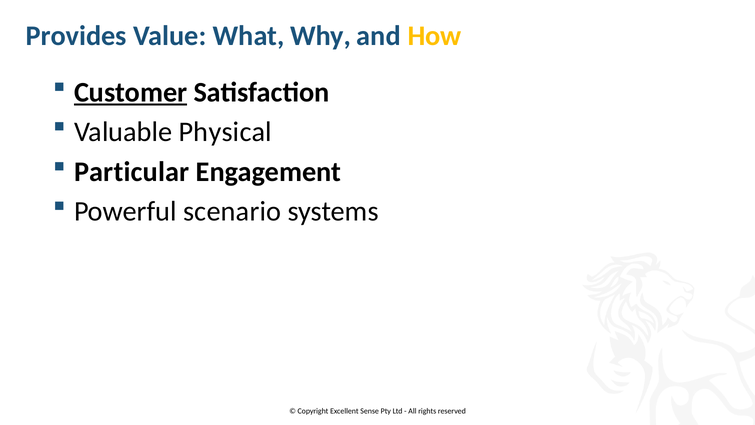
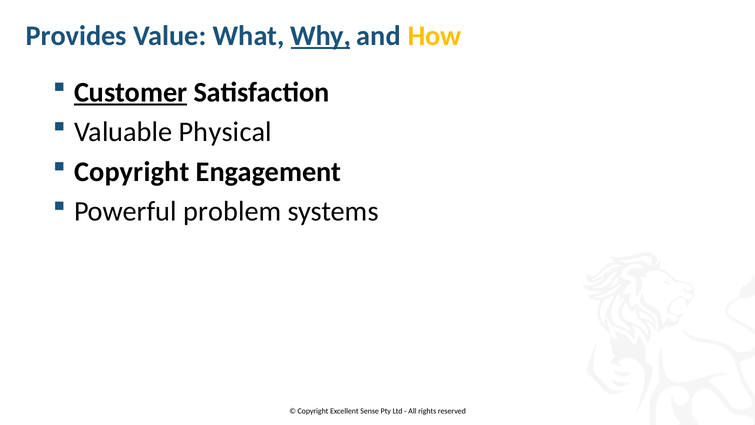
Why underline: none -> present (321, 36)
Particular: Particular -> Copyright (132, 172)
scenario: scenario -> problem (232, 211)
